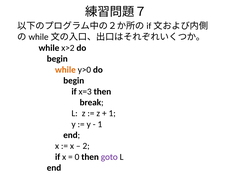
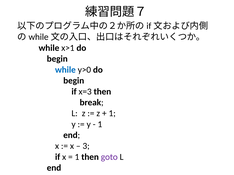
x>2: x>2 -> x>1 (68, 48)
while colour: orange -> blue (65, 70)
2: 2 -> 3 (86, 146)
0: 0 -> 1 (77, 157)
